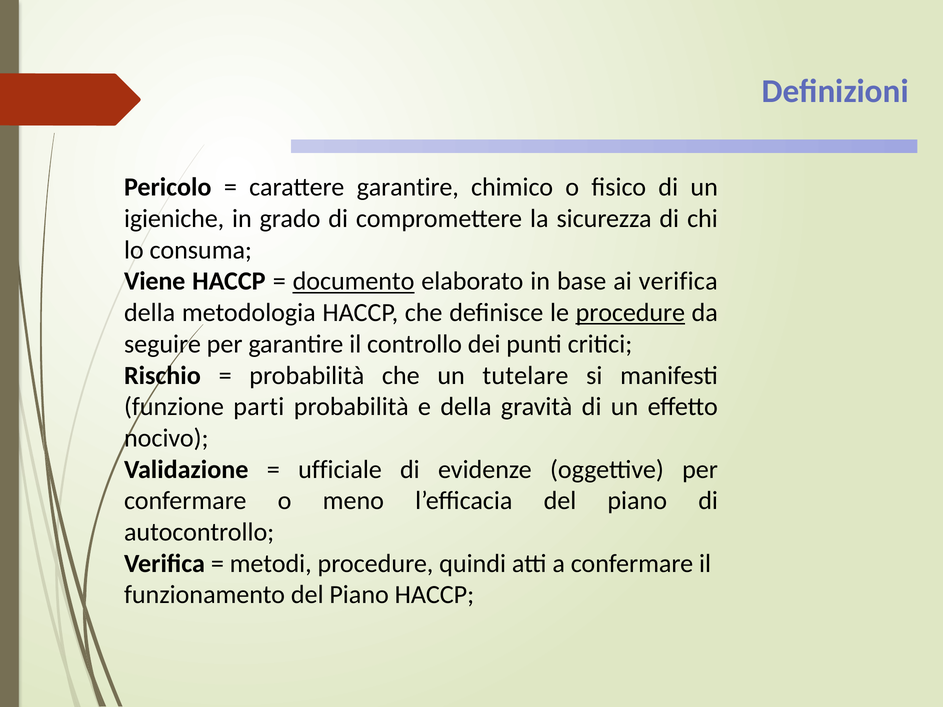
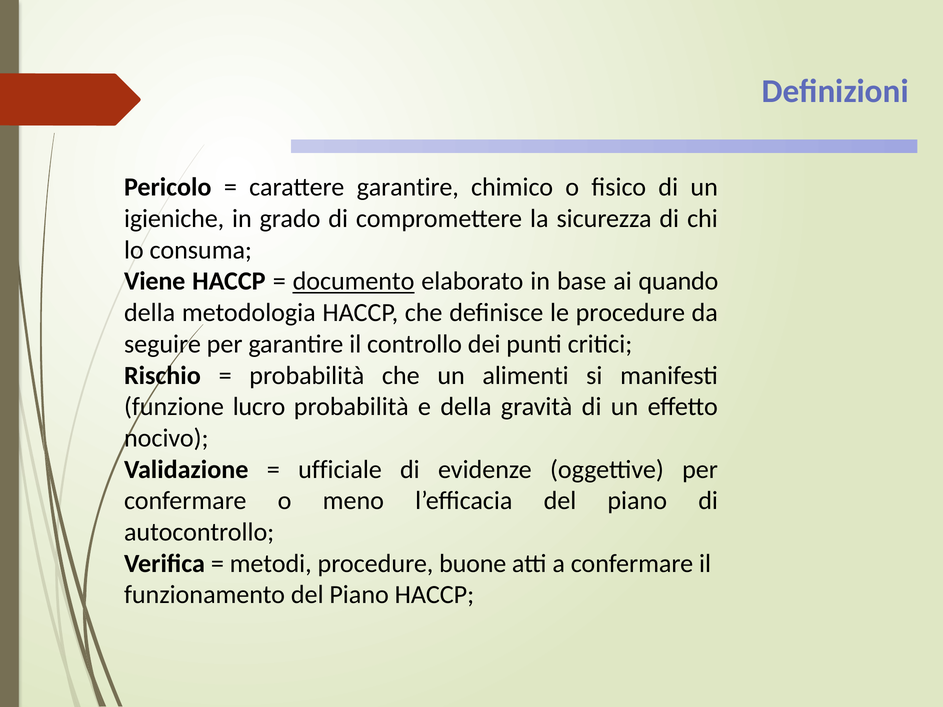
ai verifica: verifica -> quando (678, 281)
procedure underline: present -> none (630, 313)
tutelare: tutelare -> alimenti (526, 375)
parti: parti -> lucro (259, 407)
quindi: quindi -> buone (473, 564)
